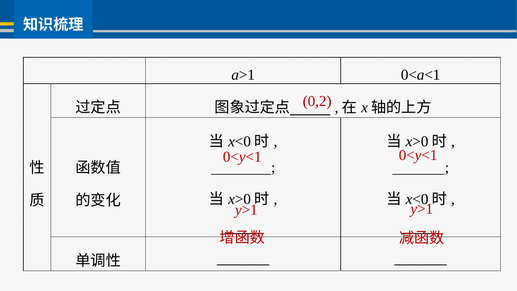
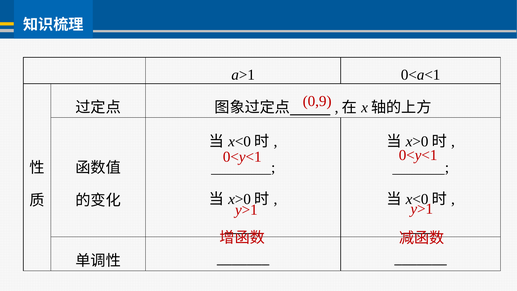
0,2: 0,2 -> 0,9 (317, 101)
